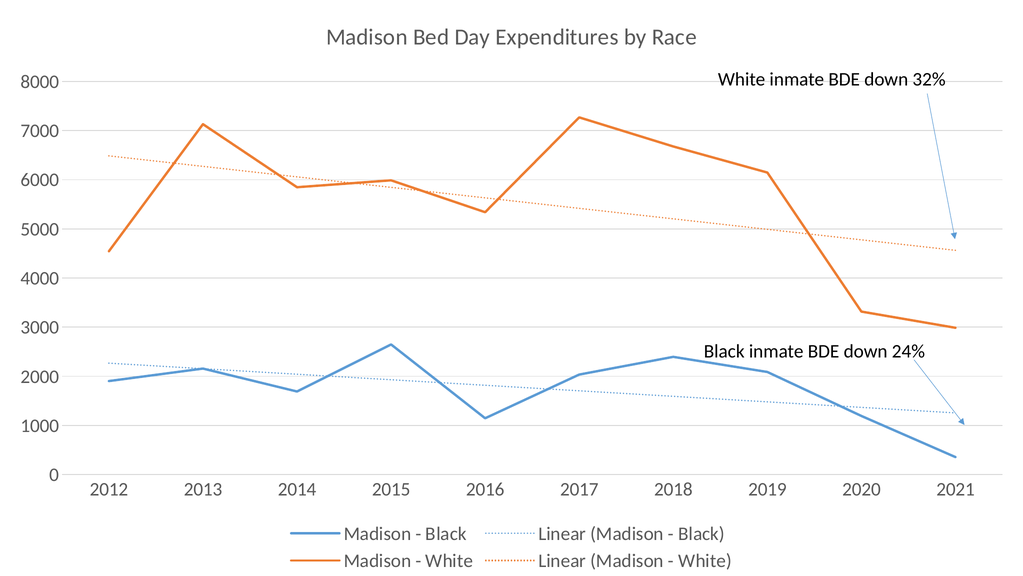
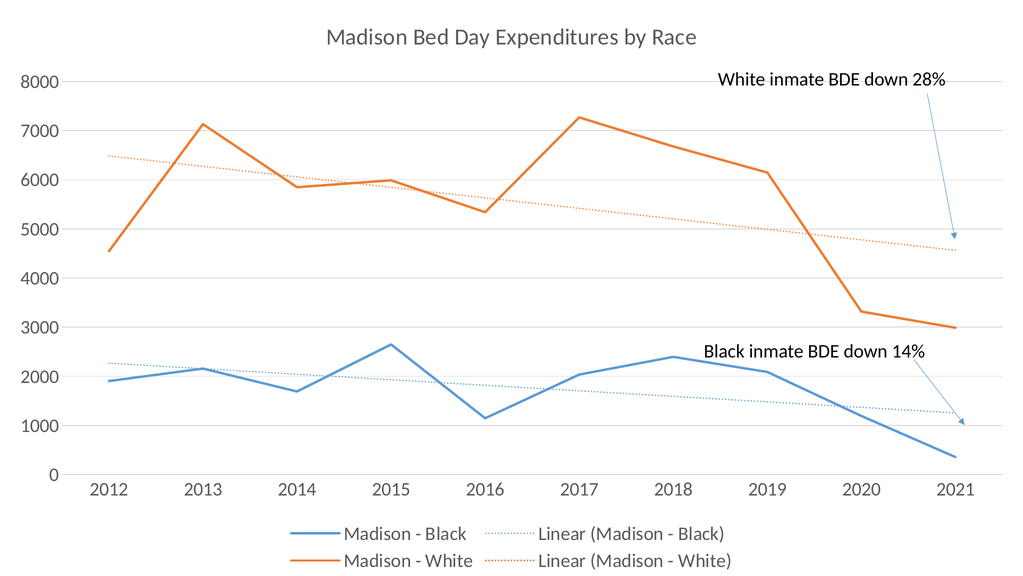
32%: 32% -> 28% (929, 79)
24%: 24% -> 14% (908, 351)
